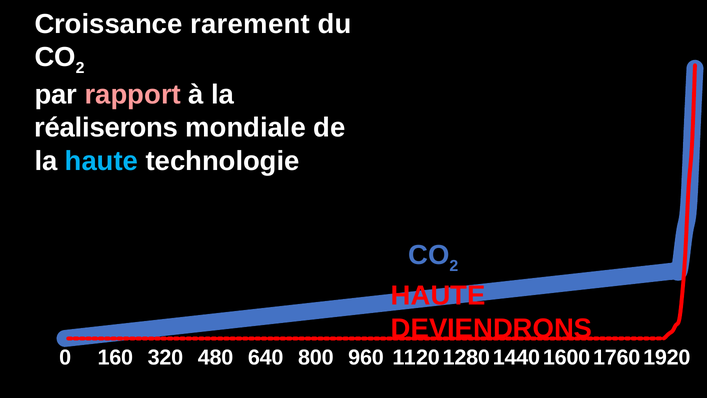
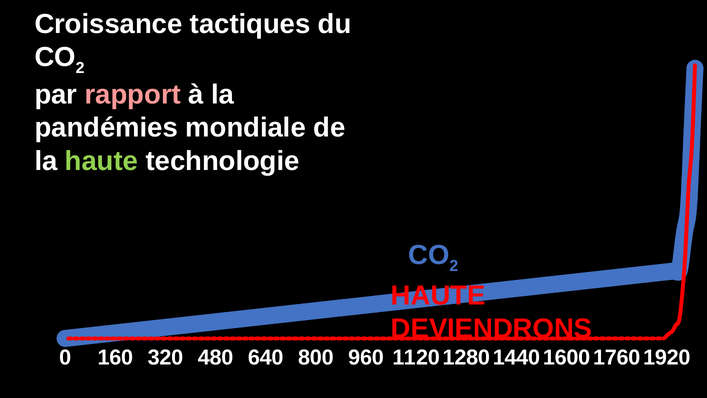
rarement: rarement -> tactiques (250, 24)
réaliserons: réaliserons -> pandémies (106, 128)
haute colour: light blue -> light green (102, 161)
